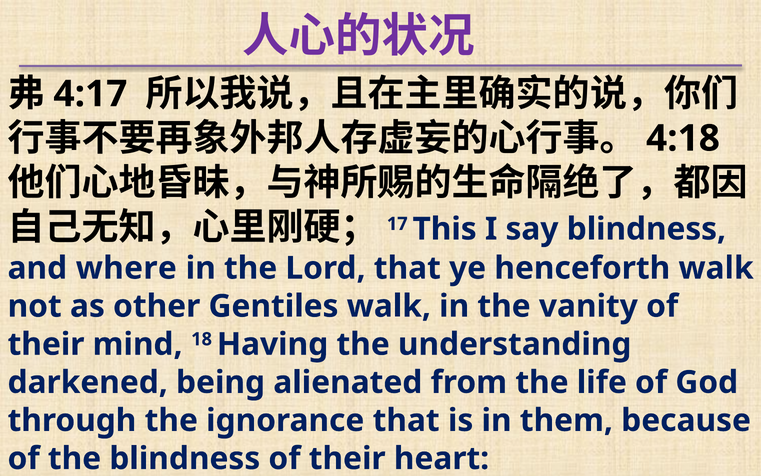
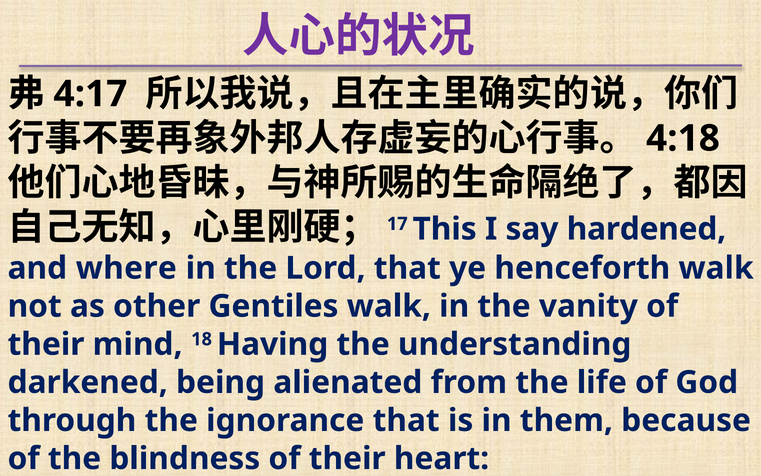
say blindness: blindness -> hardened (646, 229)
